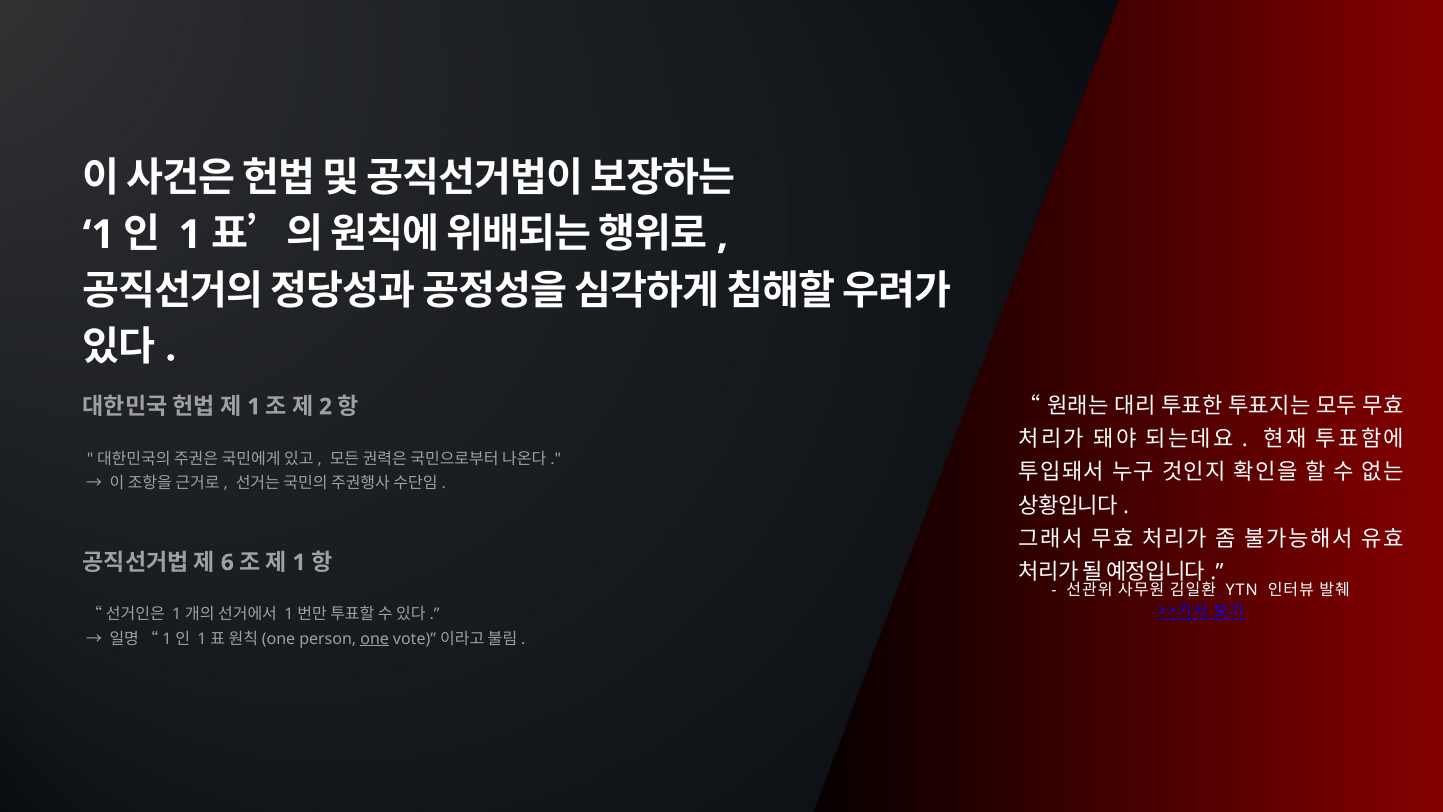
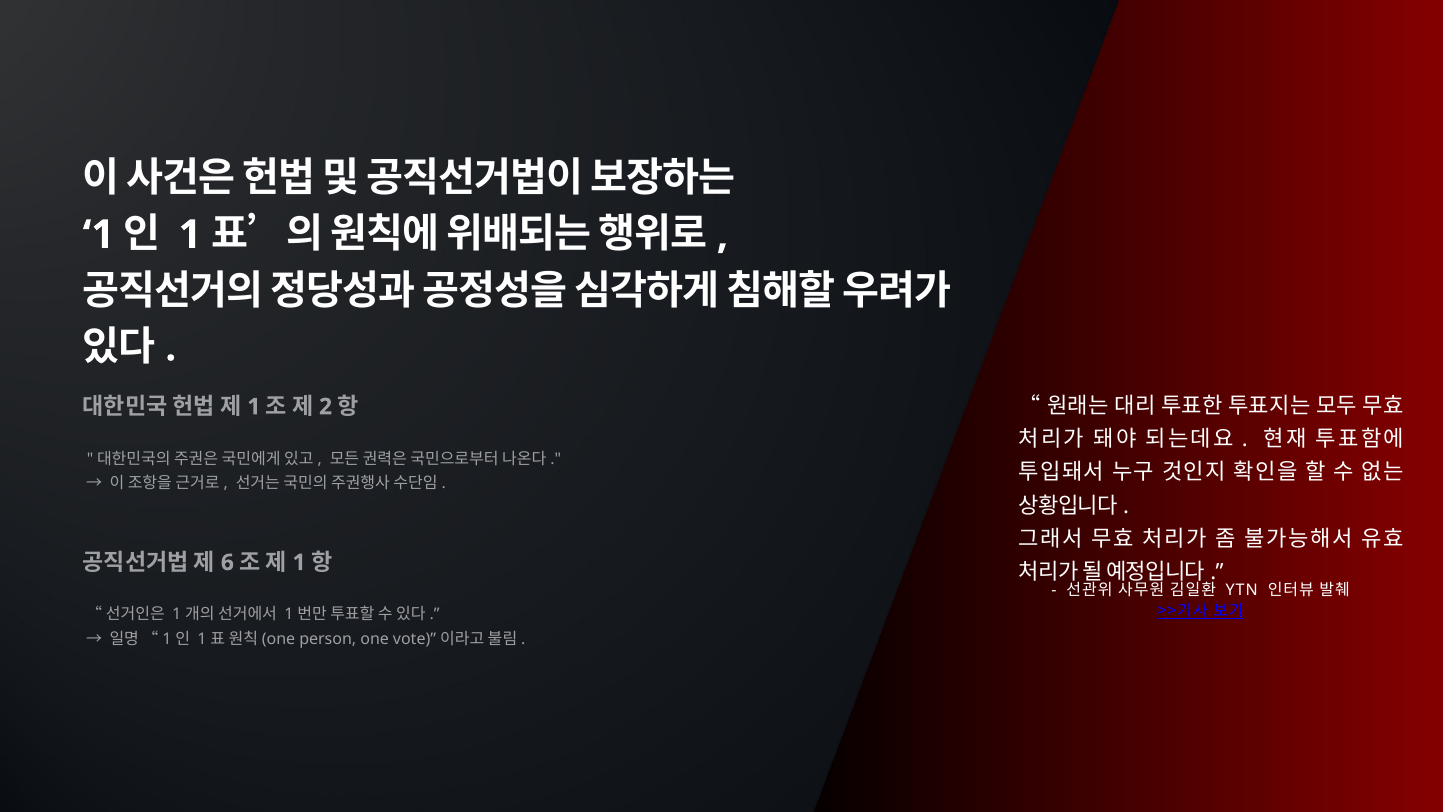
one underline: present -> none (375, 639)
